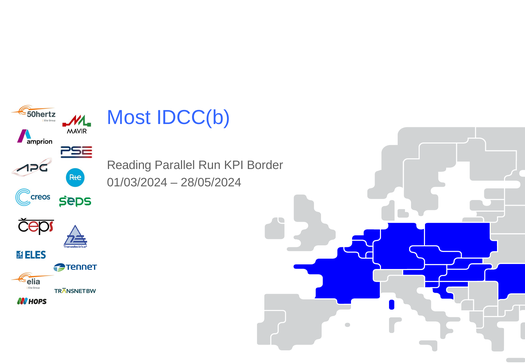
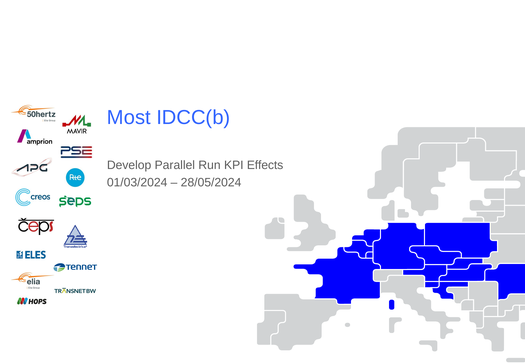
Reading: Reading -> Develop (129, 165)
Border: Border -> Effects (265, 165)
